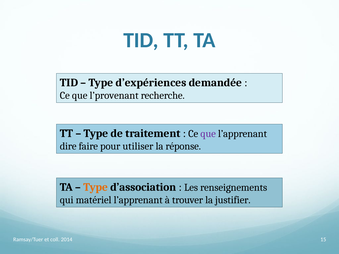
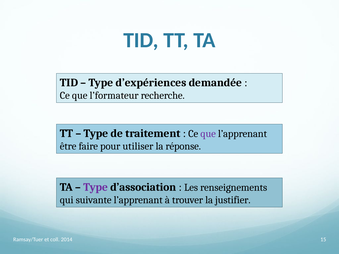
l’provenant: l’provenant -> l’formateur (114, 96)
dire: dire -> être (68, 146)
Type colour: orange -> purple (96, 187)
matériel: matériel -> suivante (94, 200)
